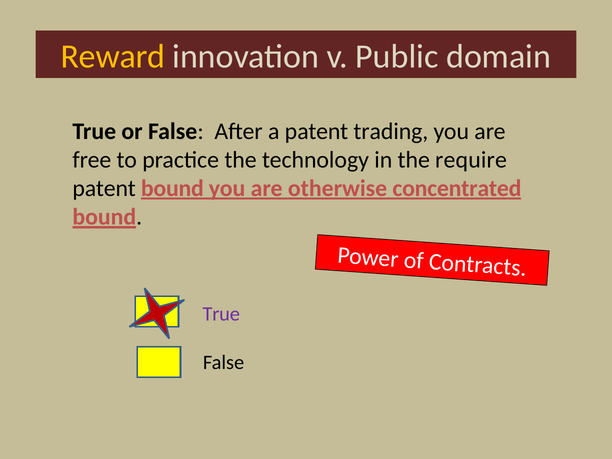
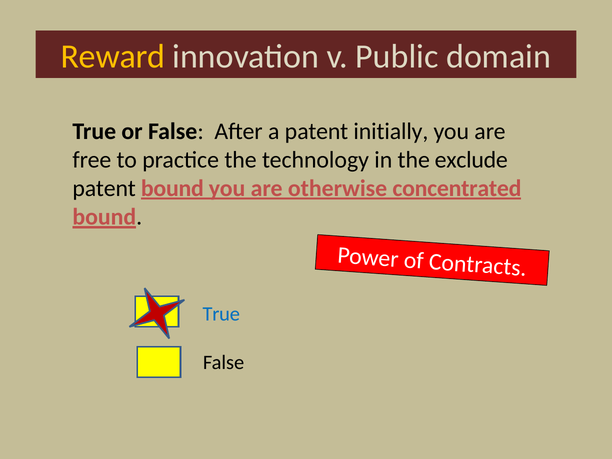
trading: trading -> initially (391, 131)
require: require -> exclude (471, 160)
True colour: purple -> blue (221, 314)
